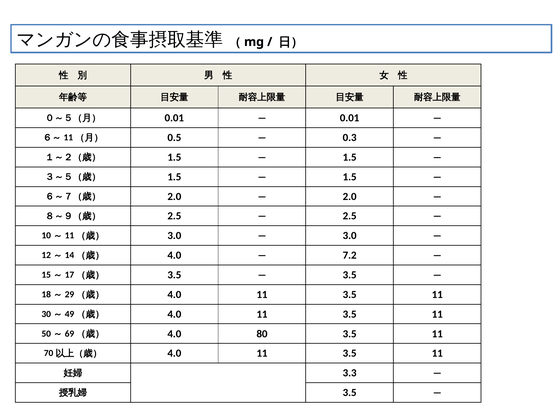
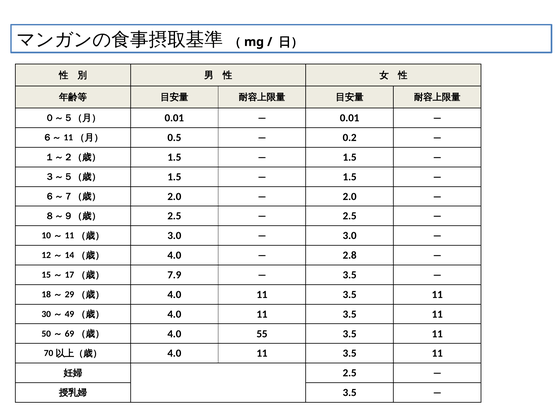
0.3: 0.3 -> 0.2 (350, 138)
7.2: 7.2 -> 2.8 (350, 256)
3.5: 3.5 -> 7.9 (174, 275)
80: 80 -> 55 (262, 334)
3.3: 3.3 -> 2.5 (350, 373)
